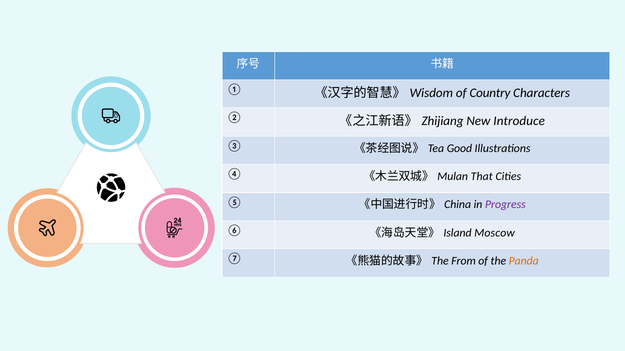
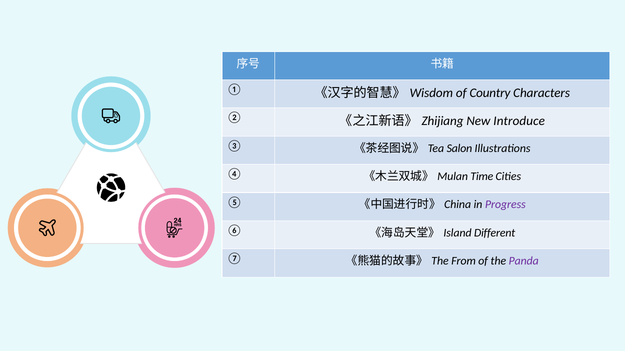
Good: Good -> Salon (459, 148)
That: That -> Time (482, 177)
Moscow: Moscow -> Different (495, 233)
Panda colour: orange -> purple (524, 261)
